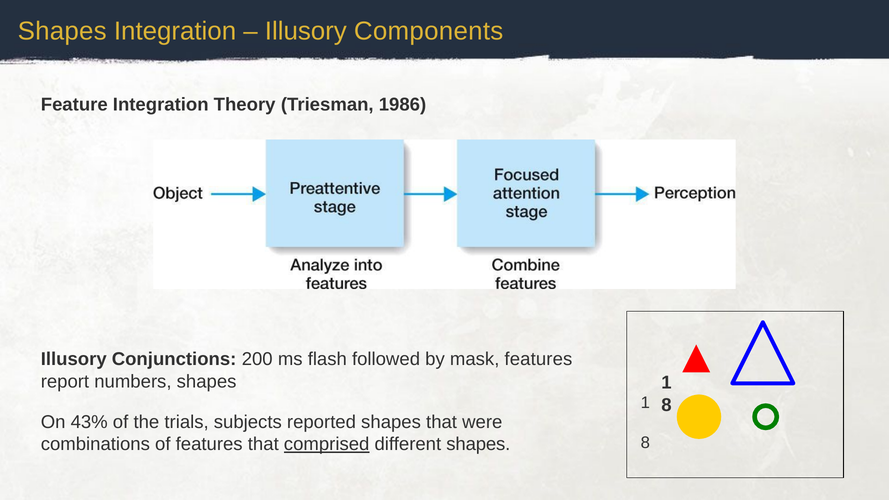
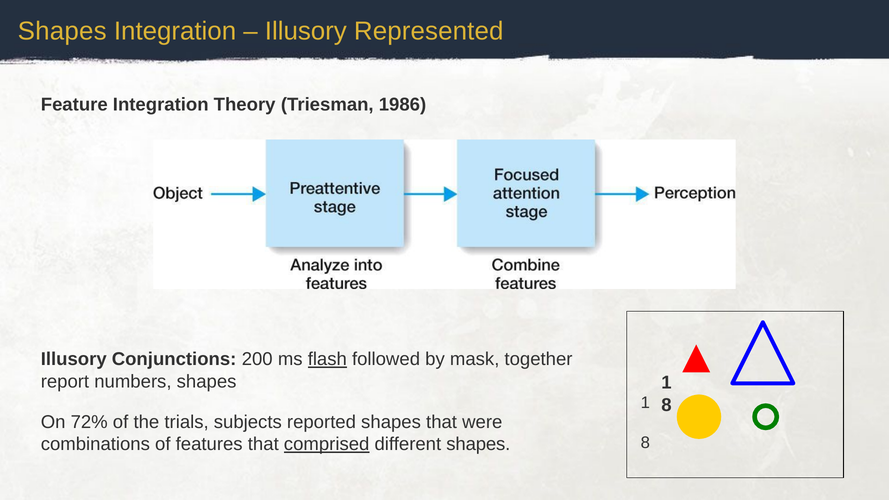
Components: Components -> Represented (429, 31)
flash underline: none -> present (327, 359)
mask features: features -> together (538, 359)
43%: 43% -> 72% (89, 422)
